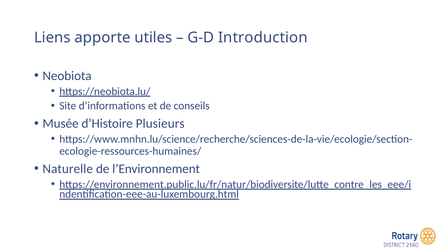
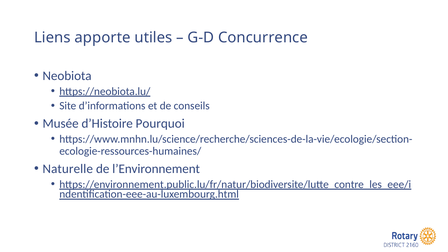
Introduction: Introduction -> Concurrence (263, 38)
Plusieurs: Plusieurs -> Pourquoi (160, 124)
